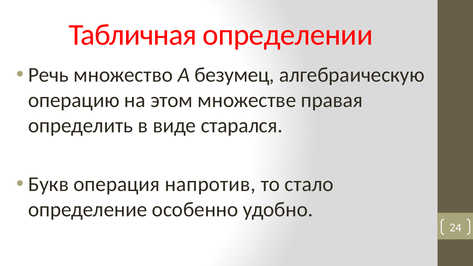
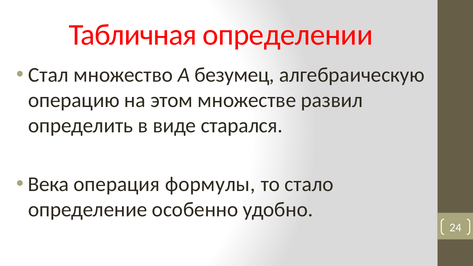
Речь: Речь -> Стал (48, 75)
правая: правая -> развил (332, 100)
Букв: Букв -> Века (49, 184)
напротив: напротив -> формулы (210, 184)
